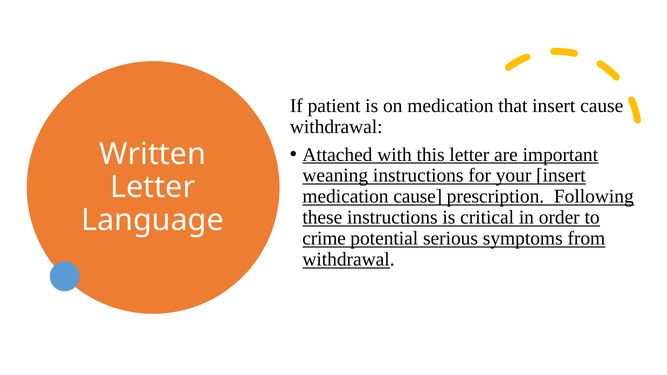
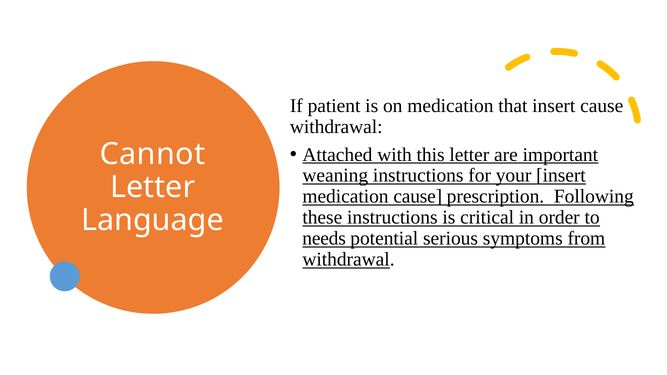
Written: Written -> Cannot (152, 154)
crime: crime -> needs (324, 239)
